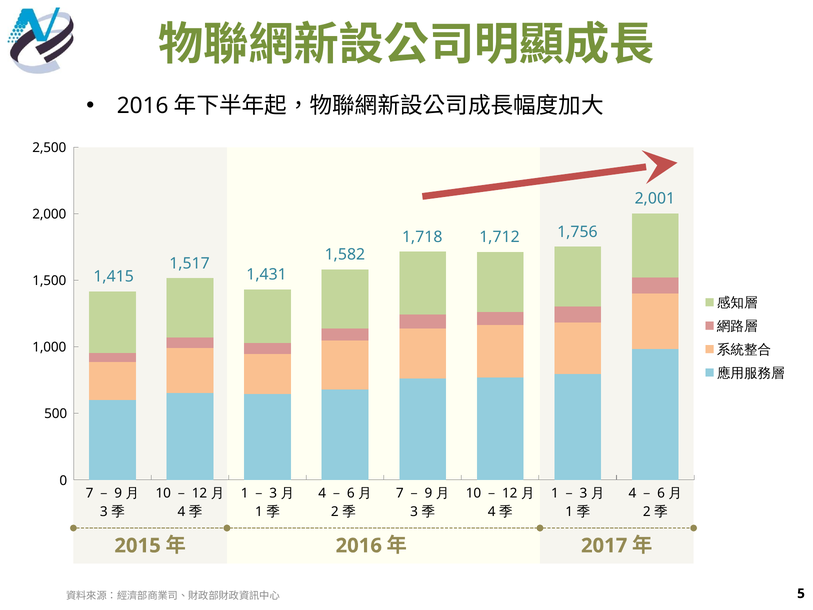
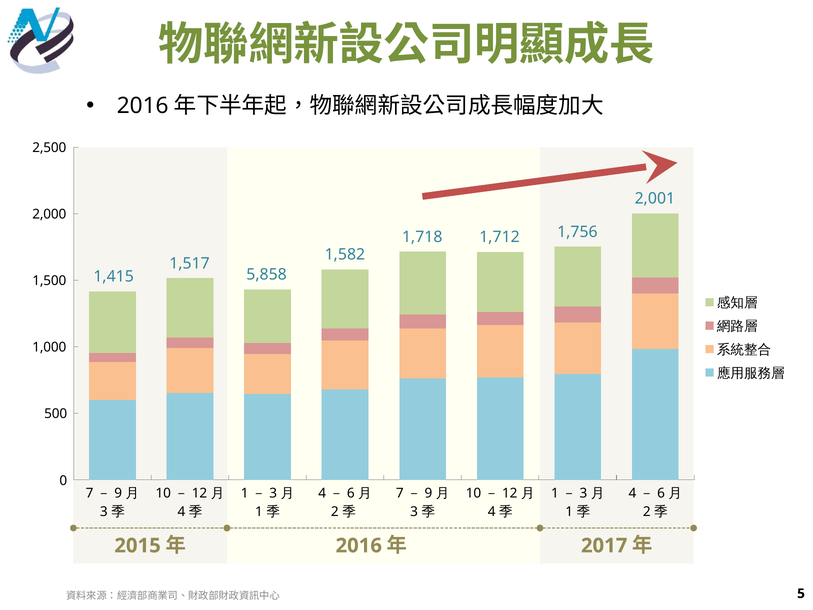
1,431: 1,431 -> 5,858 (267, 274)
